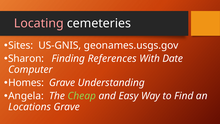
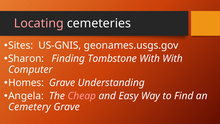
References: References -> Tombstone (112, 58)
With Date: Date -> With (173, 58)
Cheap colour: light green -> pink (82, 96)
Locations: Locations -> Cemetery (30, 107)
